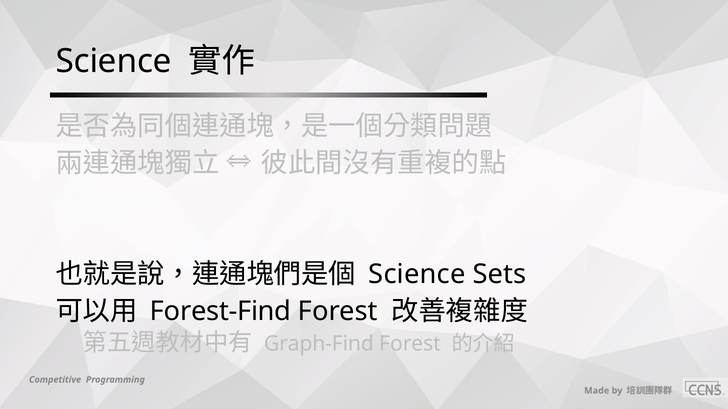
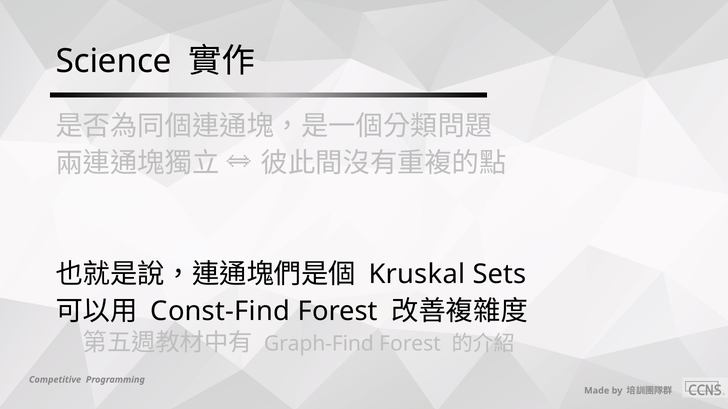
Science: Science -> Kruskal (417, 275)
Forest-Find: Forest-Find -> Const-Find (220, 312)
